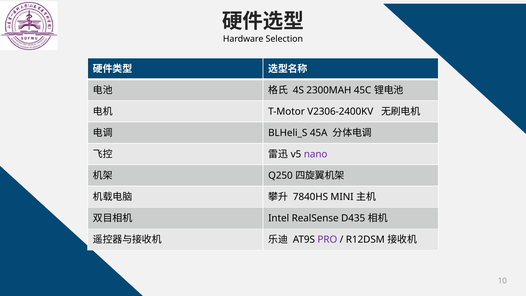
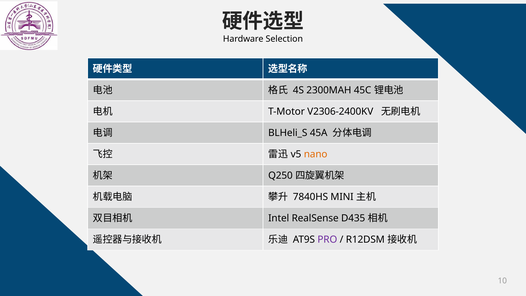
nano colour: purple -> orange (316, 154)
